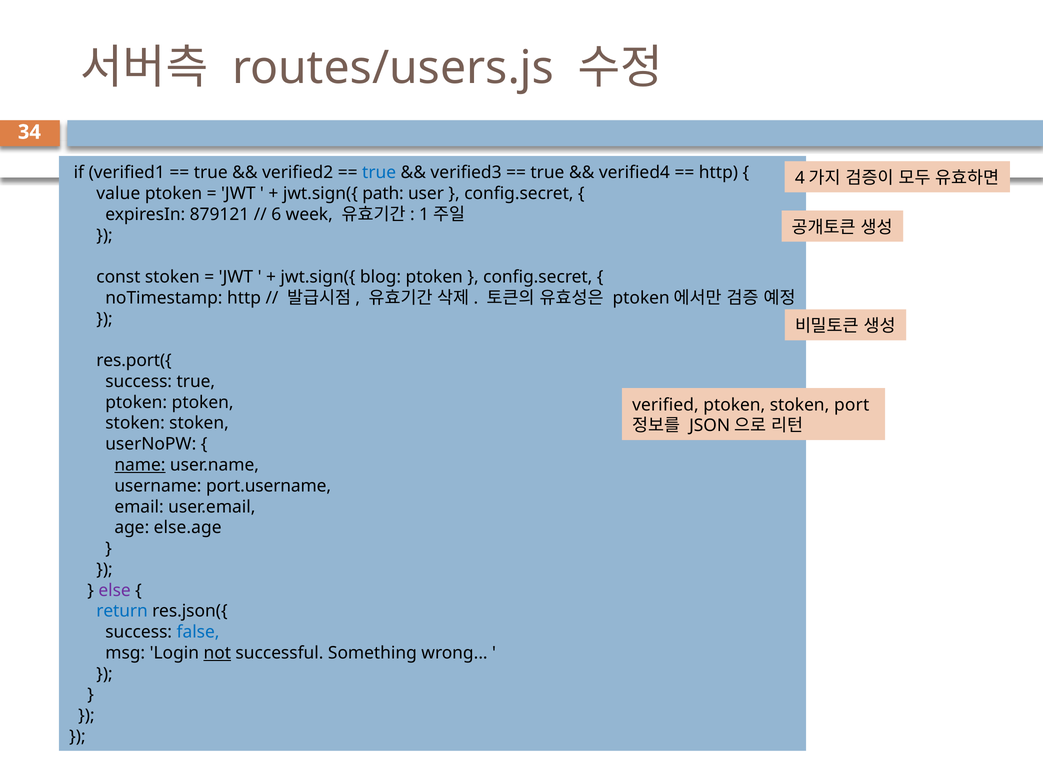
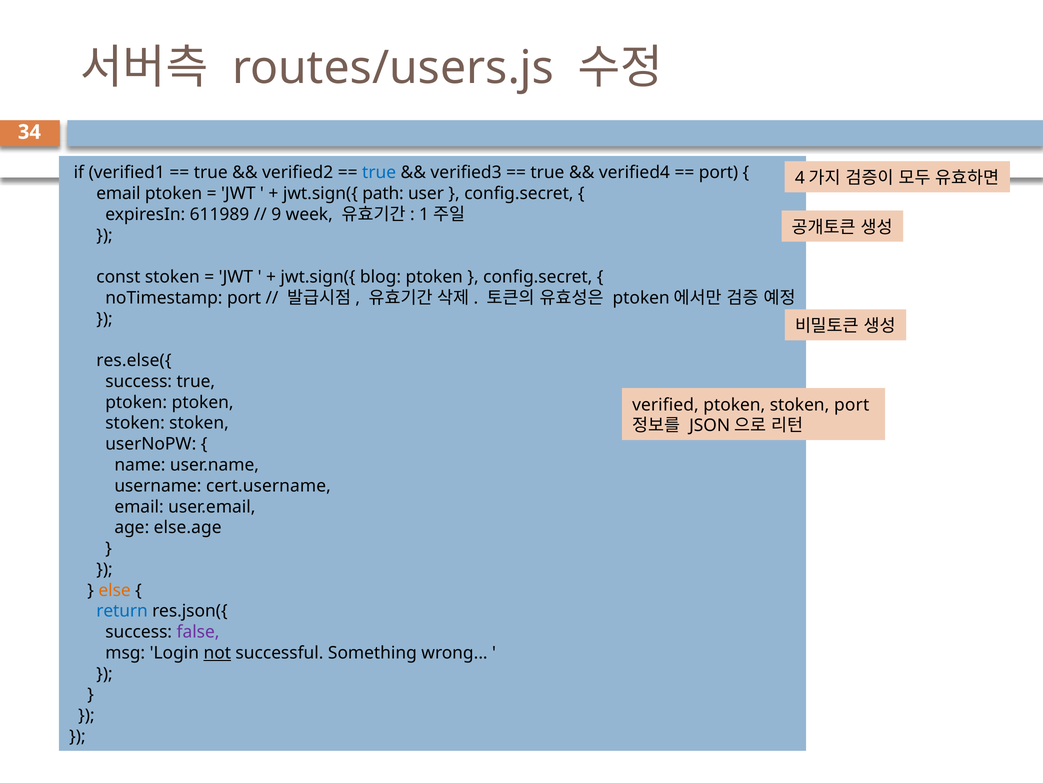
http: http -> port (719, 173)
value: value -> email (118, 193)
879121: 879121 -> 611989 (219, 214)
6: 6 -> 9 (276, 214)
noTimestamp http: http -> port (244, 298)
res.port({: res.port({ -> res.else({ (134, 360)
name underline: present -> none (140, 465)
port.username: port.username -> cert.username (268, 485)
else colour: purple -> orange (115, 590)
false colour: blue -> purple (198, 631)
